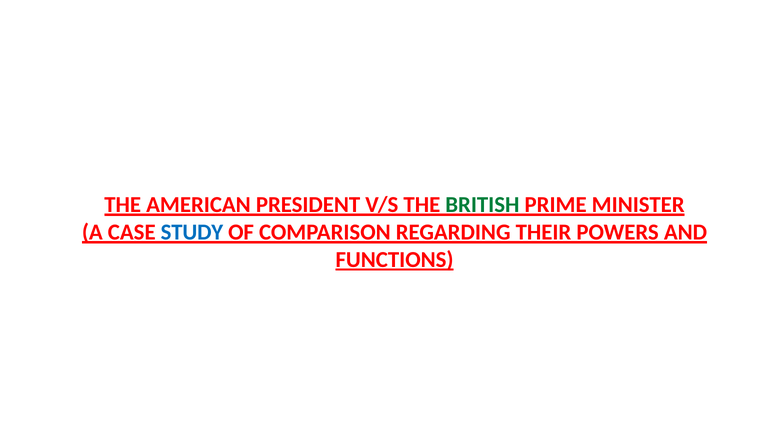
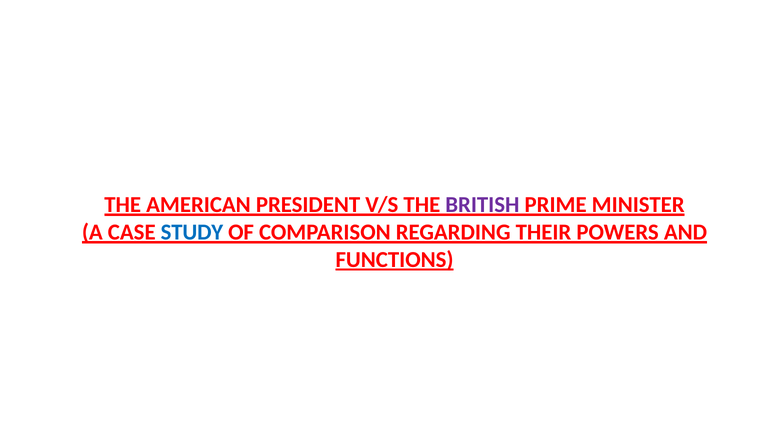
BRITISH colour: green -> purple (482, 205)
